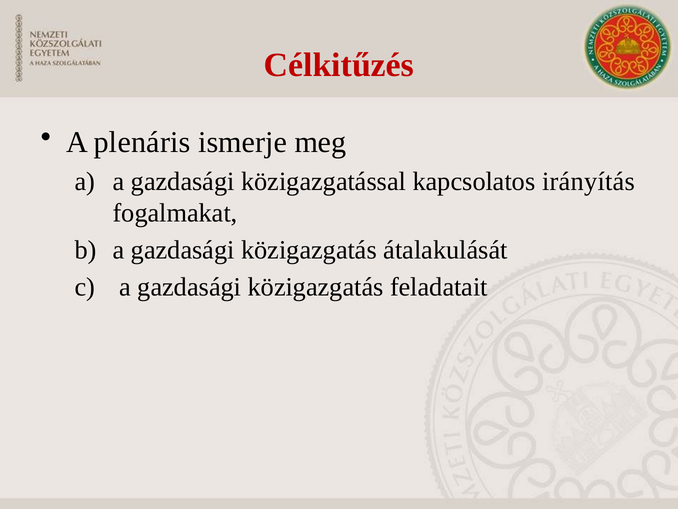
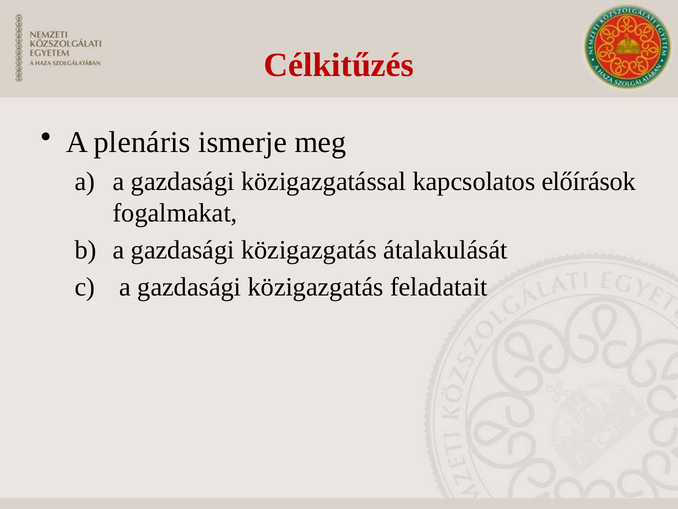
irányítás: irányítás -> előírások (589, 181)
